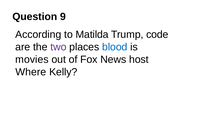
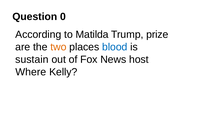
9: 9 -> 0 (63, 17)
code: code -> prize (157, 34)
two colour: purple -> orange (58, 47)
movies: movies -> sustain (32, 59)
